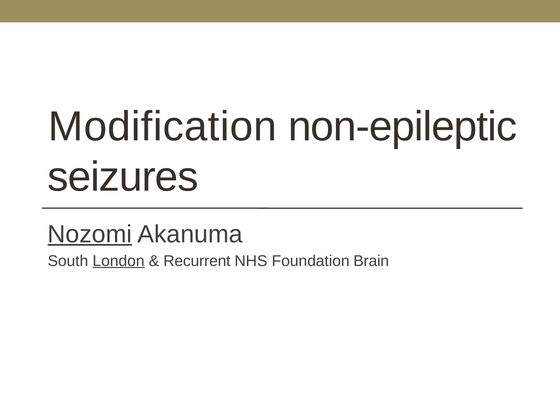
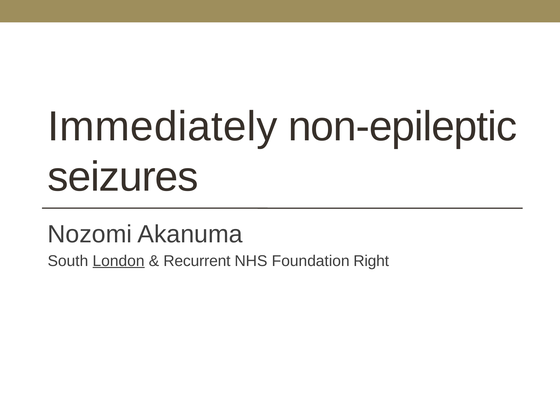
Modification: Modification -> Immediately (163, 127)
Nozomi underline: present -> none (90, 234)
Brain: Brain -> Right (371, 261)
